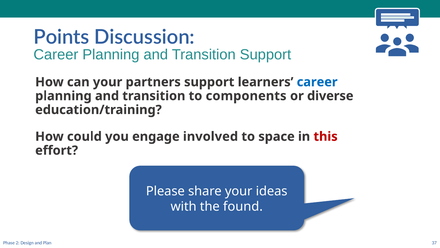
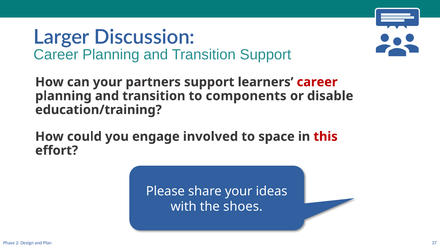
Points: Points -> Larger (61, 37)
career colour: blue -> red (317, 82)
diverse: diverse -> disable (330, 96)
found: found -> shoes (243, 206)
